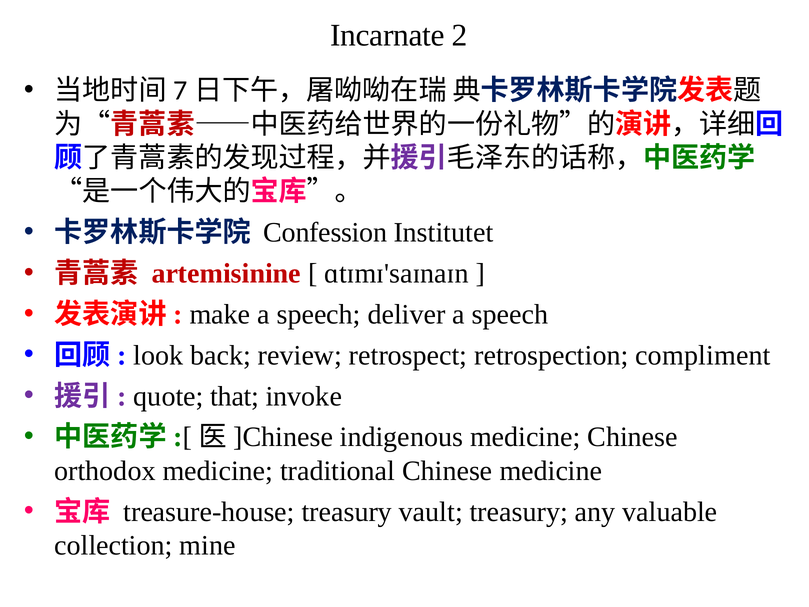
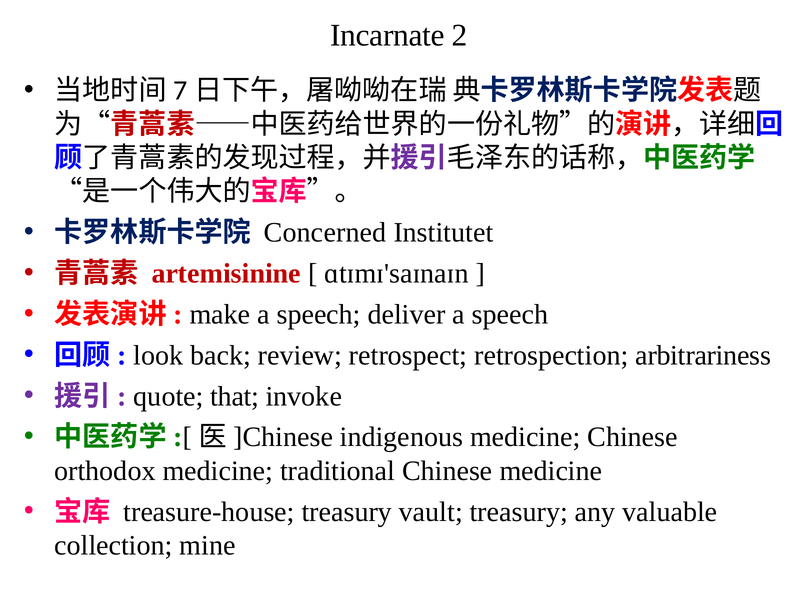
Confession: Confession -> Concerned (325, 233)
compliment: compliment -> arbitrariness (703, 355)
